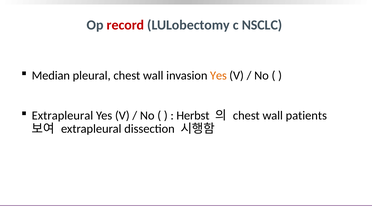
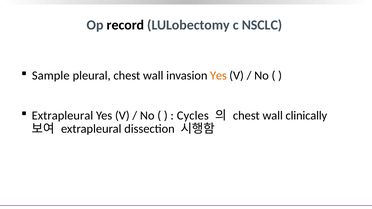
record colour: red -> black (125, 25)
Median: Median -> Sample (51, 76)
Herbst: Herbst -> Cycles (193, 116)
patients: patients -> clinically (306, 116)
